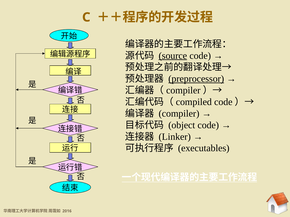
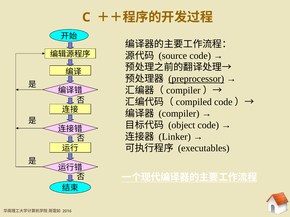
source underline: present -> none (173, 56)
